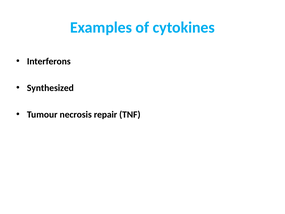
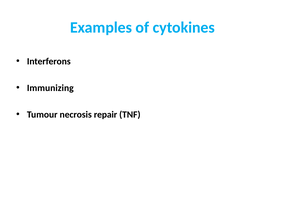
Synthesized: Synthesized -> Immunizing (50, 88)
